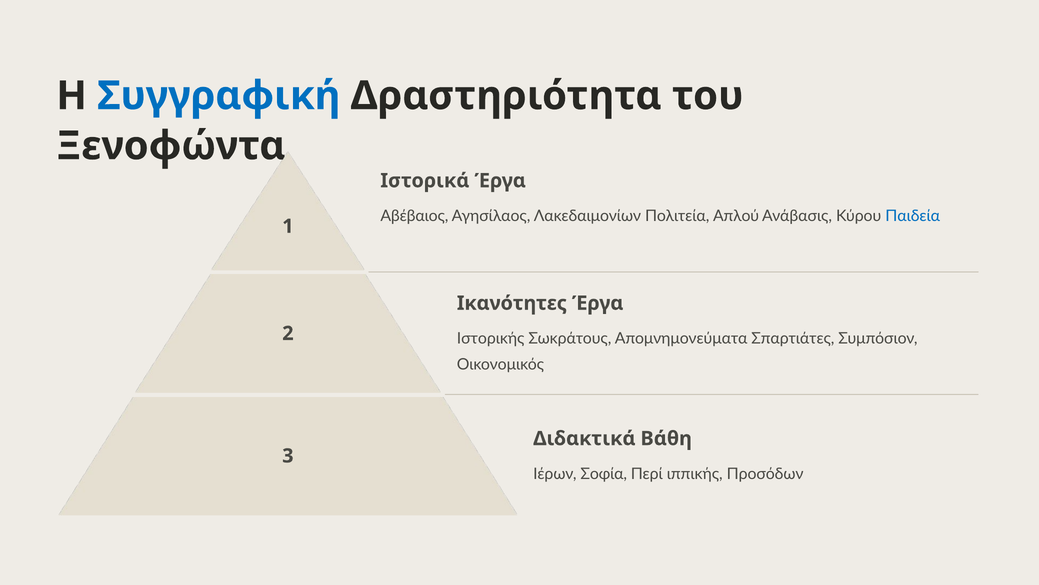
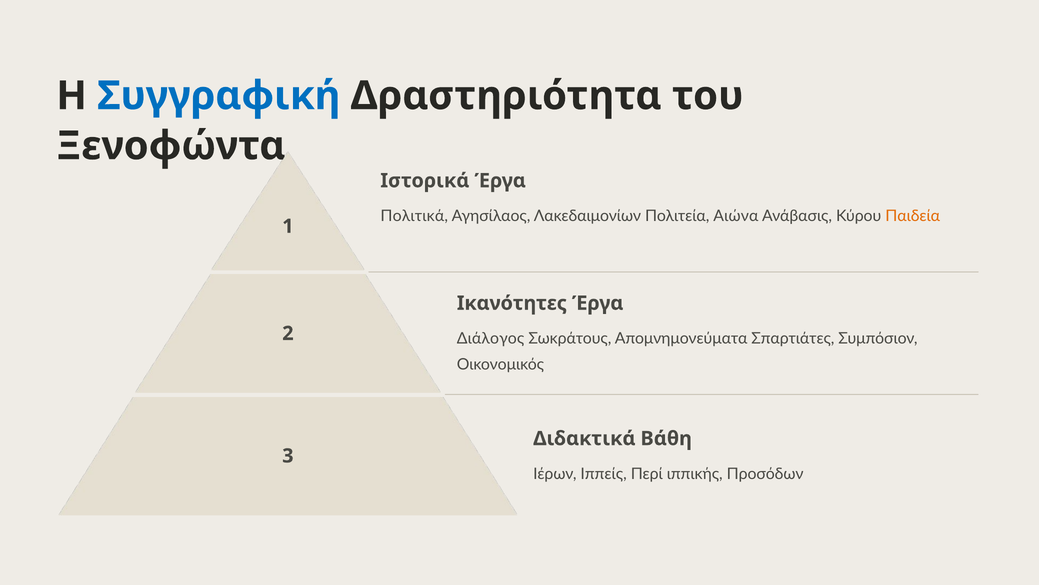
Αβέβαιος: Αβέβαιος -> Πολιτικά (414, 216)
Απλού: Απλού -> Αιώνα (736, 216)
Παιδεία colour: blue -> orange (913, 216)
Ιστορικής: Ιστορικής -> Διάλογος (491, 338)
Σοφία: Σοφία -> Ιππείς (604, 474)
